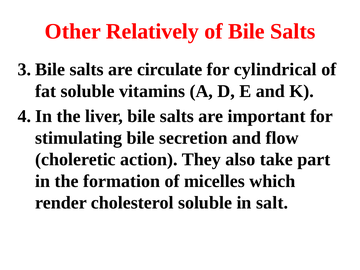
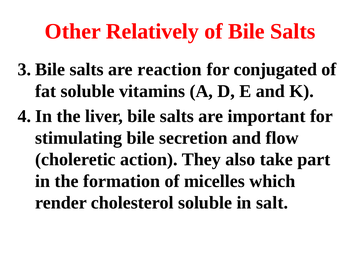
circulate: circulate -> reaction (170, 69)
cylindrical: cylindrical -> conjugated (275, 69)
